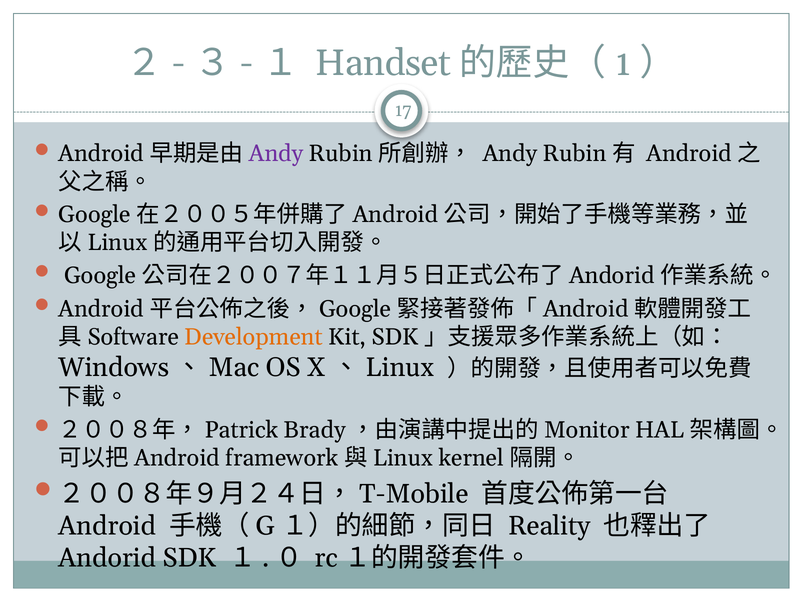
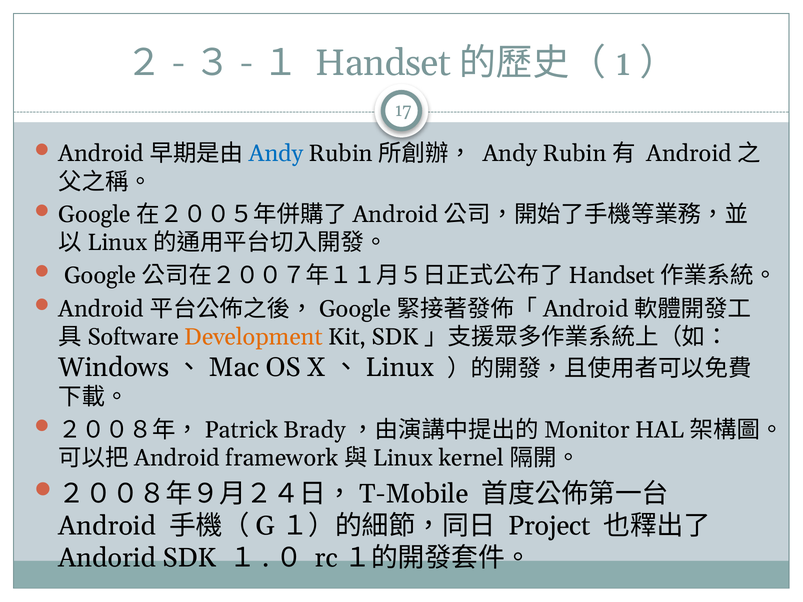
Andy colour: purple -> blue (276, 154)
Andorid: Andorid -> Handset (612, 276)
Reality: Reality -> Project (549, 526)
